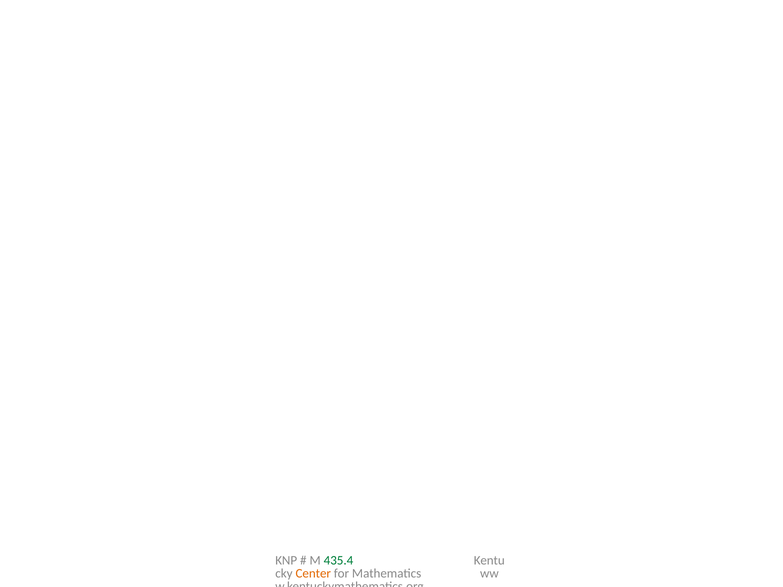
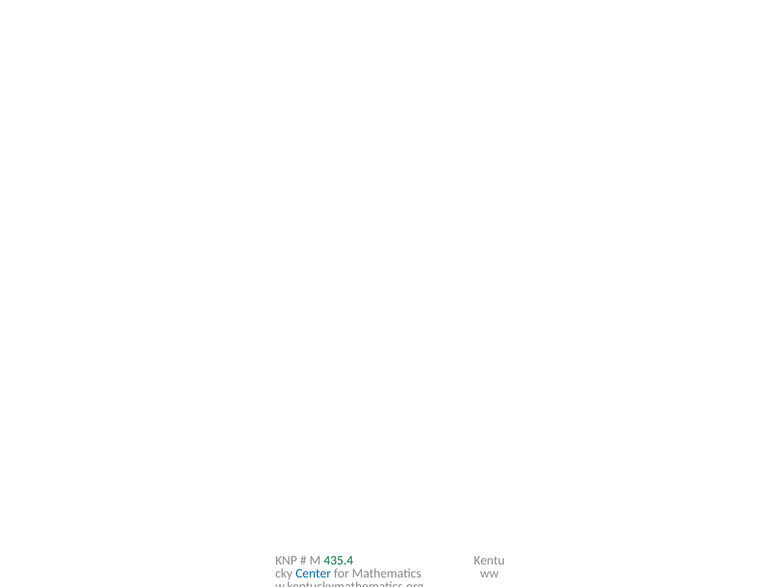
Center colour: orange -> blue (313, 574)
